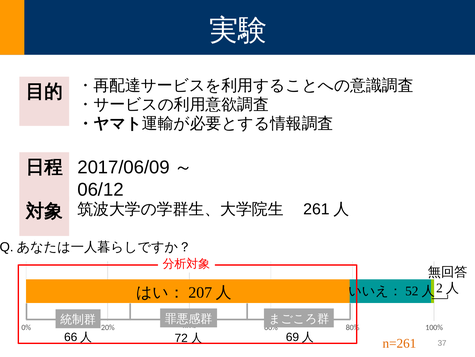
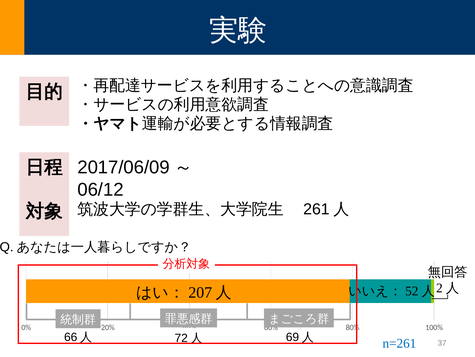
n=261 colour: orange -> blue (399, 343)
